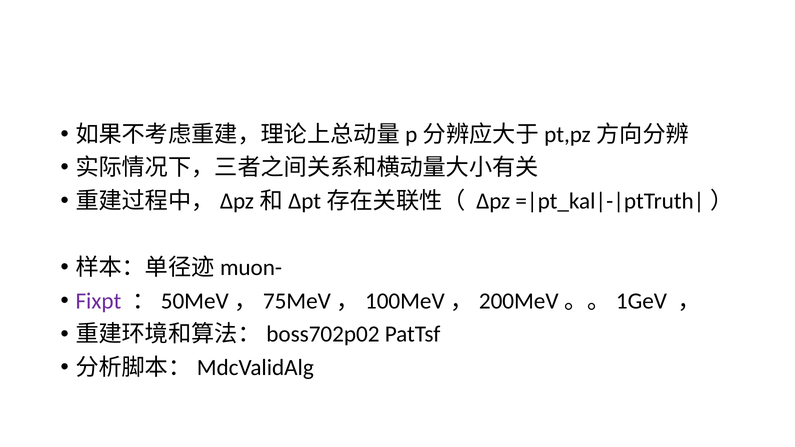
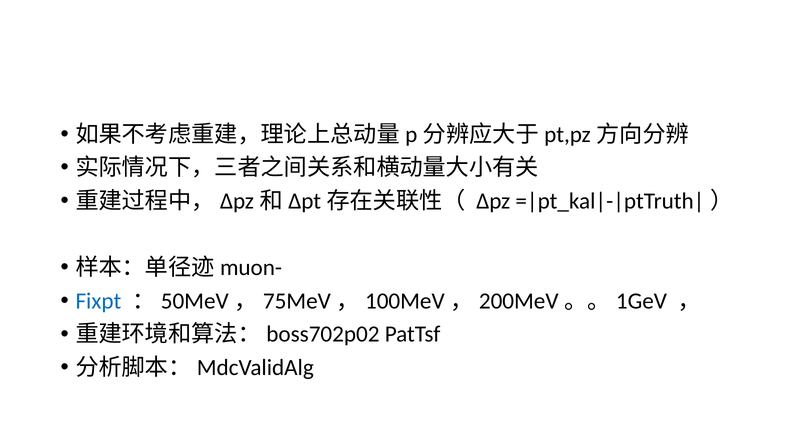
Fixpt colour: purple -> blue (98, 301)
